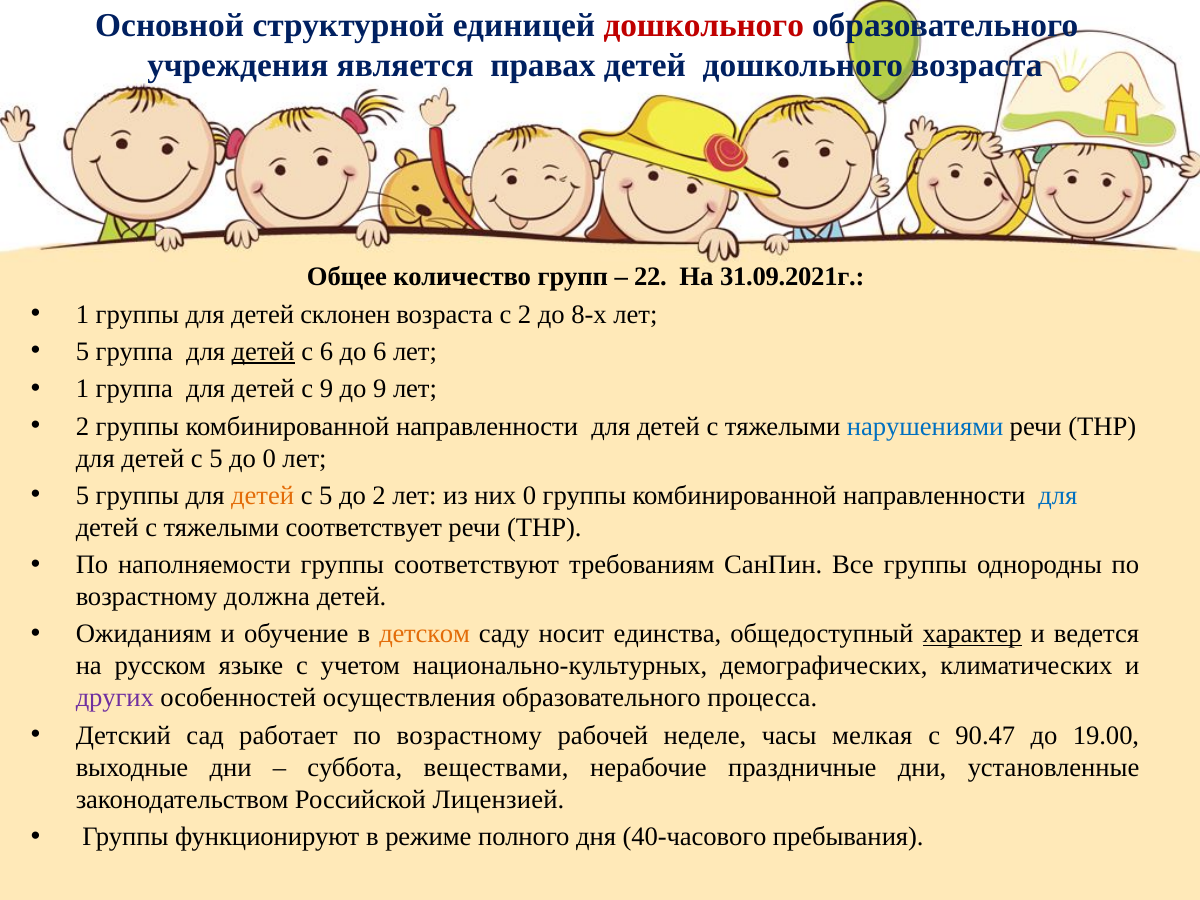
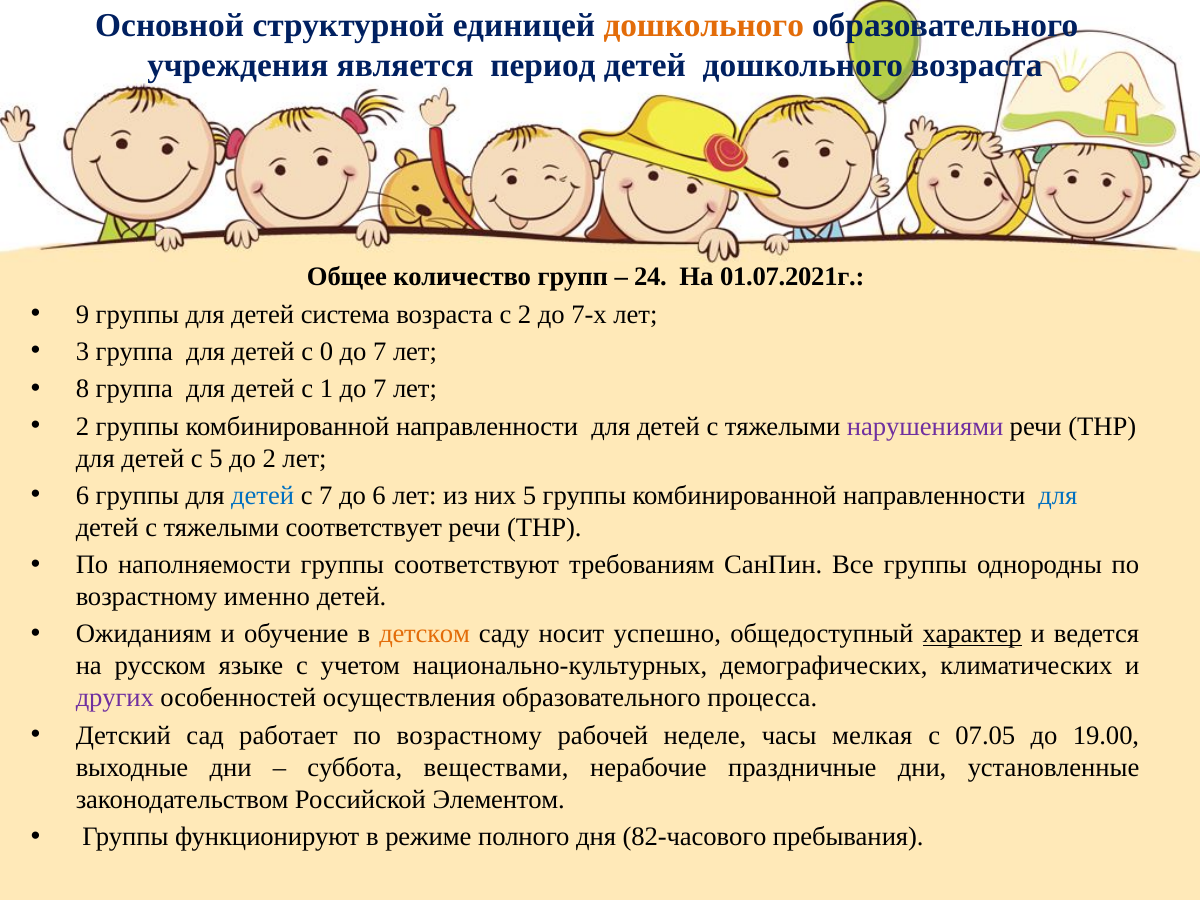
дошкольного colour: red -> orange (704, 25)
правах: правах -> период (543, 65)
22: 22 -> 24 (651, 277)
31.09.2021г: 31.09.2021г -> 01.07.2021г (792, 277)
1: 1 -> 9 (82, 314)
склонен: склонен -> система (345, 314)
8-х: 8-х -> 7-х (589, 314)
5: 5 -> 3 (82, 352)
детей underline: present -> none (263, 352)
с 6: 6 -> 0 (326, 352)
6: 6 -> 7 (380, 352)
1: 1 -> 8 (82, 389)
с 9: 9 -> 1 (326, 389)
9: 9 -> 7 (380, 389)
нарушениями colour: blue -> purple (925, 426)
до 0: 0 -> 2 (269, 458)
5: 5 -> 6 (82, 496)
детей colour: orange -> blue (263, 496)
5: 5 -> 7 (326, 496)
до 2: 2 -> 6 (379, 496)
них 0: 0 -> 5 (529, 496)
должна: должна -> именно (267, 597)
единства: единства -> успешно (667, 634)
90.47: 90.47 -> 07.05 (985, 735)
Лицензией: Лицензией -> Элементом (499, 799)
40-часового: 40-часового -> 82-часового (695, 837)
